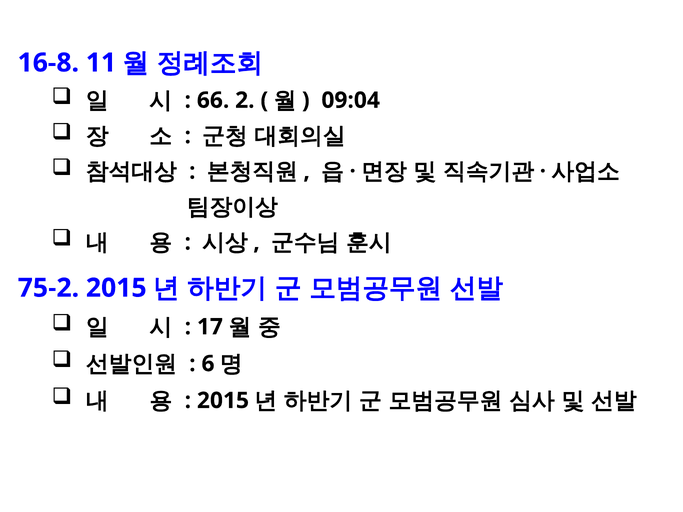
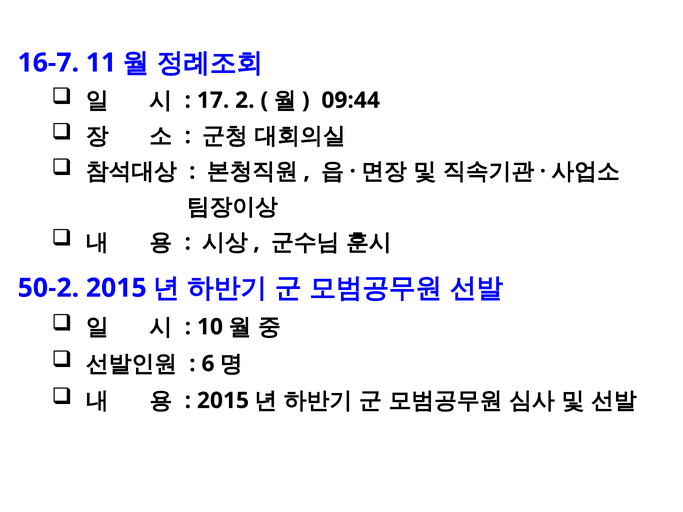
16-8: 16-8 -> 16-7 (48, 63)
66: 66 -> 17 (213, 100)
09:04: 09:04 -> 09:44 (351, 100)
75-2: 75-2 -> 50-2 (48, 288)
17: 17 -> 10 (210, 327)
